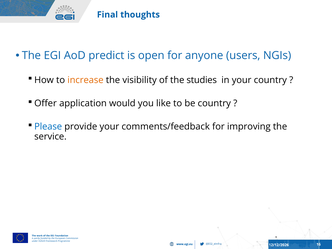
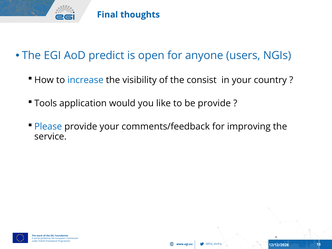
increase colour: orange -> blue (85, 80)
studies: studies -> consist (202, 80)
Offer: Offer -> Tools (46, 103)
be country: country -> provide (214, 103)
